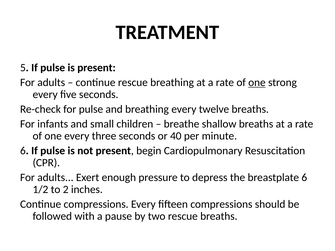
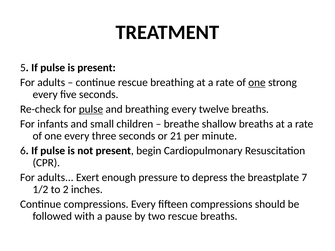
pulse underline: none -> present (91, 109)
40: 40 -> 21 (176, 136)
breastplate 6: 6 -> 7 (304, 178)
